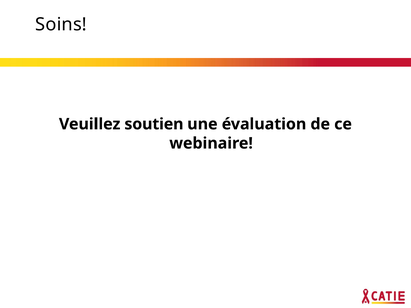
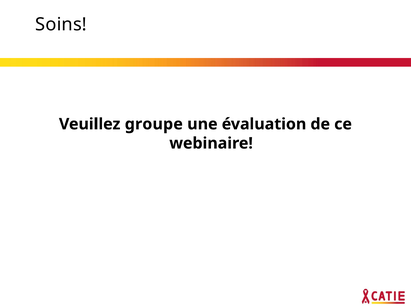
soutien: soutien -> groupe (154, 124)
